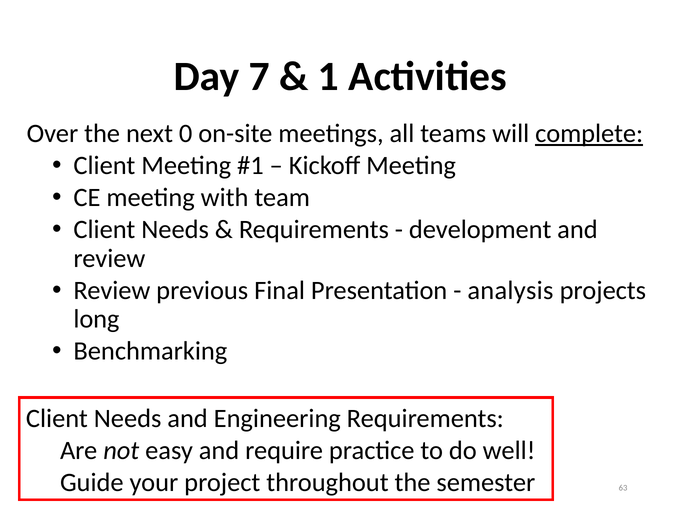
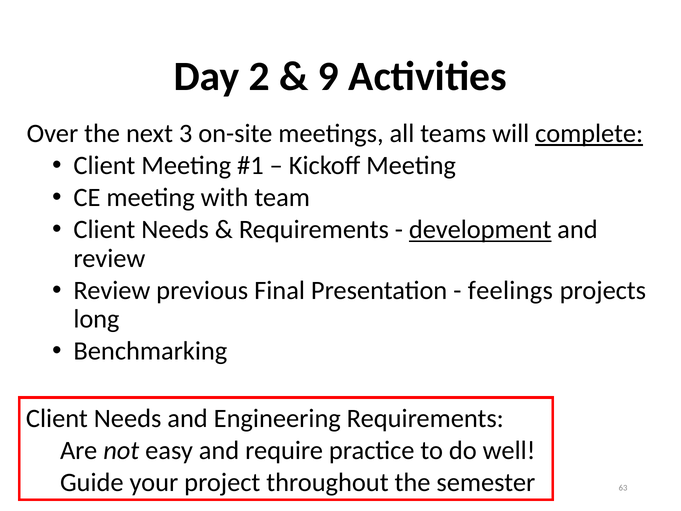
7: 7 -> 2 (259, 76)
1: 1 -> 9 (328, 76)
0: 0 -> 3 (186, 134)
development underline: none -> present (480, 230)
analysis: analysis -> feelings (510, 290)
